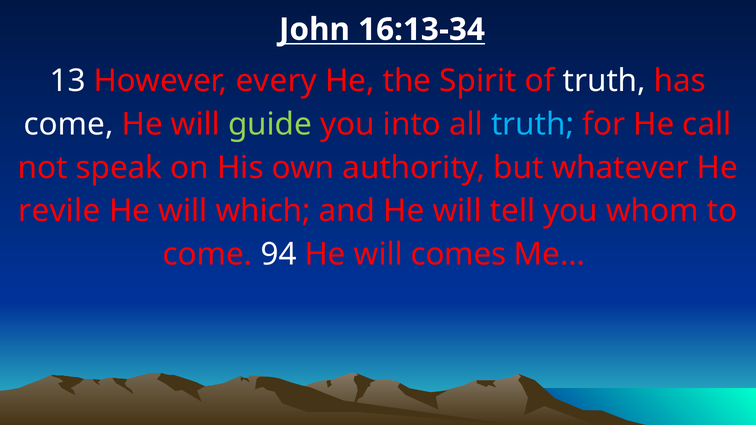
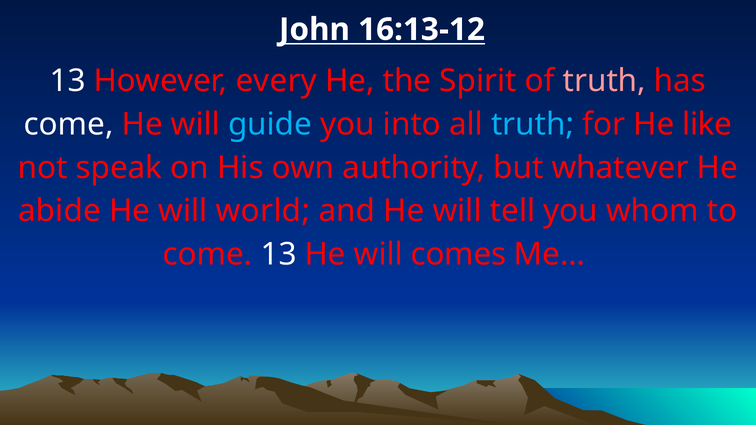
16:13-34: 16:13-34 -> 16:13-12 (422, 30)
truth colour: white -> pink (604, 81)
guide colour: light green -> light blue (270, 124)
call: call -> like (707, 124)
revile: revile -> abide (60, 211)
which: which -> world (263, 211)
come 94: 94 -> 13 (279, 255)
